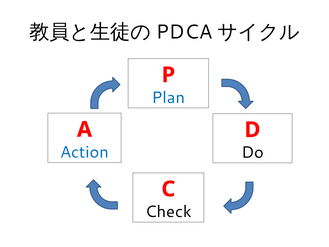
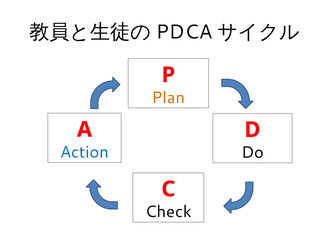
Plan colour: blue -> orange (168, 98)
